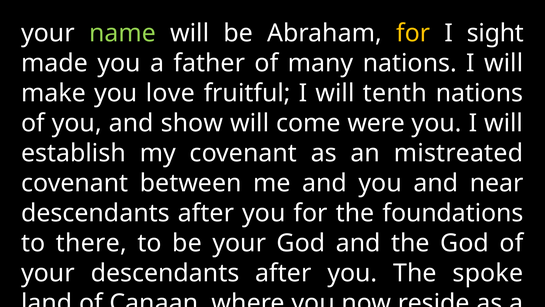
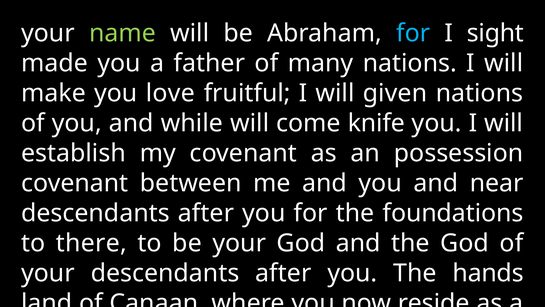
for colour: yellow -> light blue (413, 33)
tenth: tenth -> given (395, 93)
show: show -> while (192, 123)
were: were -> knife (376, 123)
mistreated: mistreated -> possession (459, 153)
spoke: spoke -> hands (488, 273)
